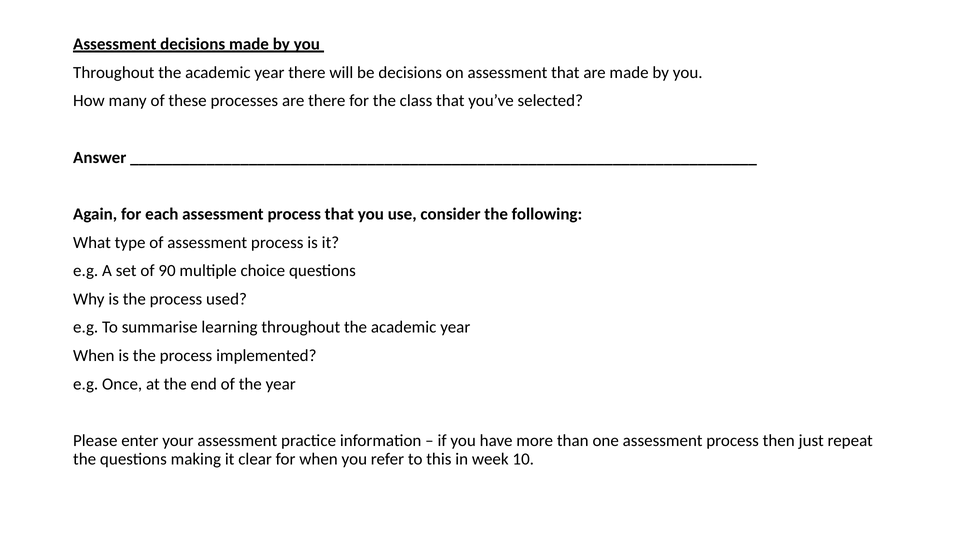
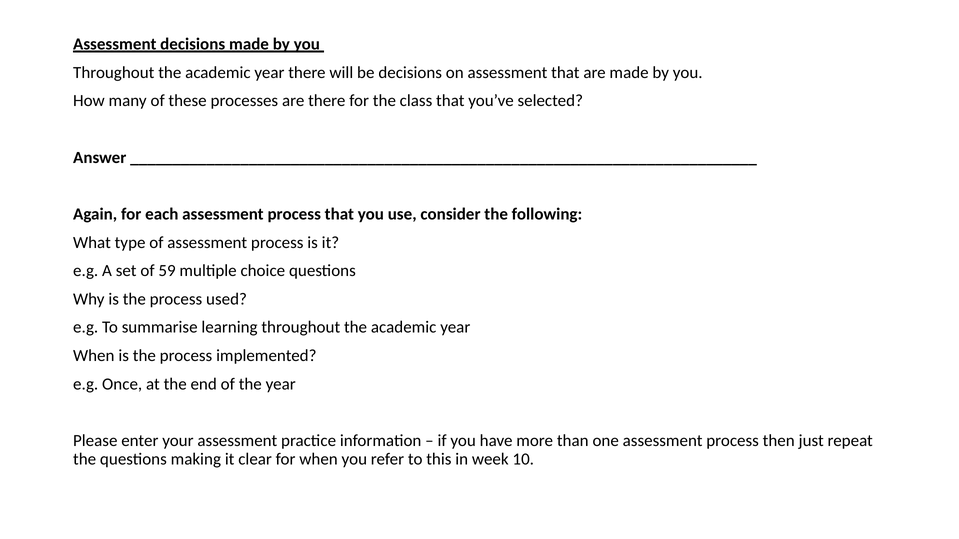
90: 90 -> 59 (167, 271)
